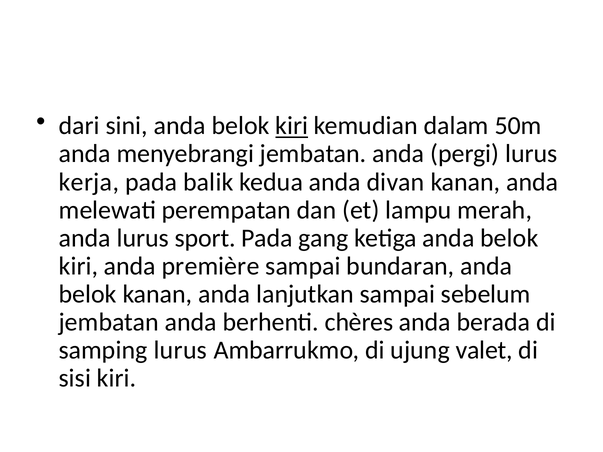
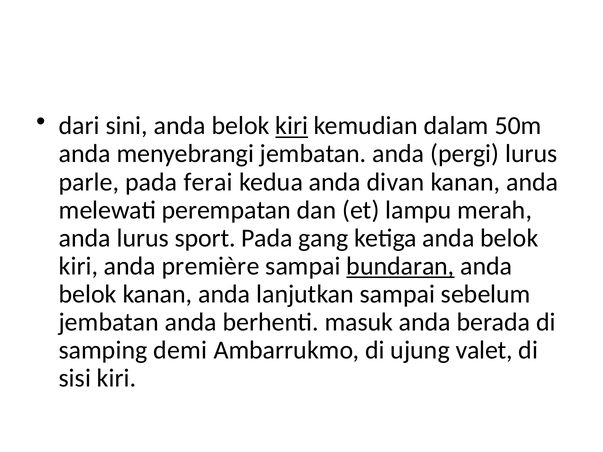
kerja: kerja -> parle (89, 182)
balik: balik -> ferai (208, 182)
bundaran underline: none -> present (400, 266)
chères: chères -> masuk (359, 322)
samping lurus: lurus -> demi (180, 350)
